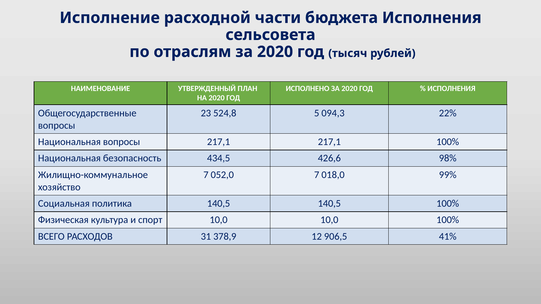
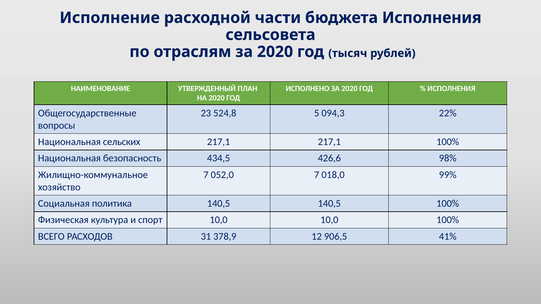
Национальная вопросы: вопросы -> сельских (122, 142)
